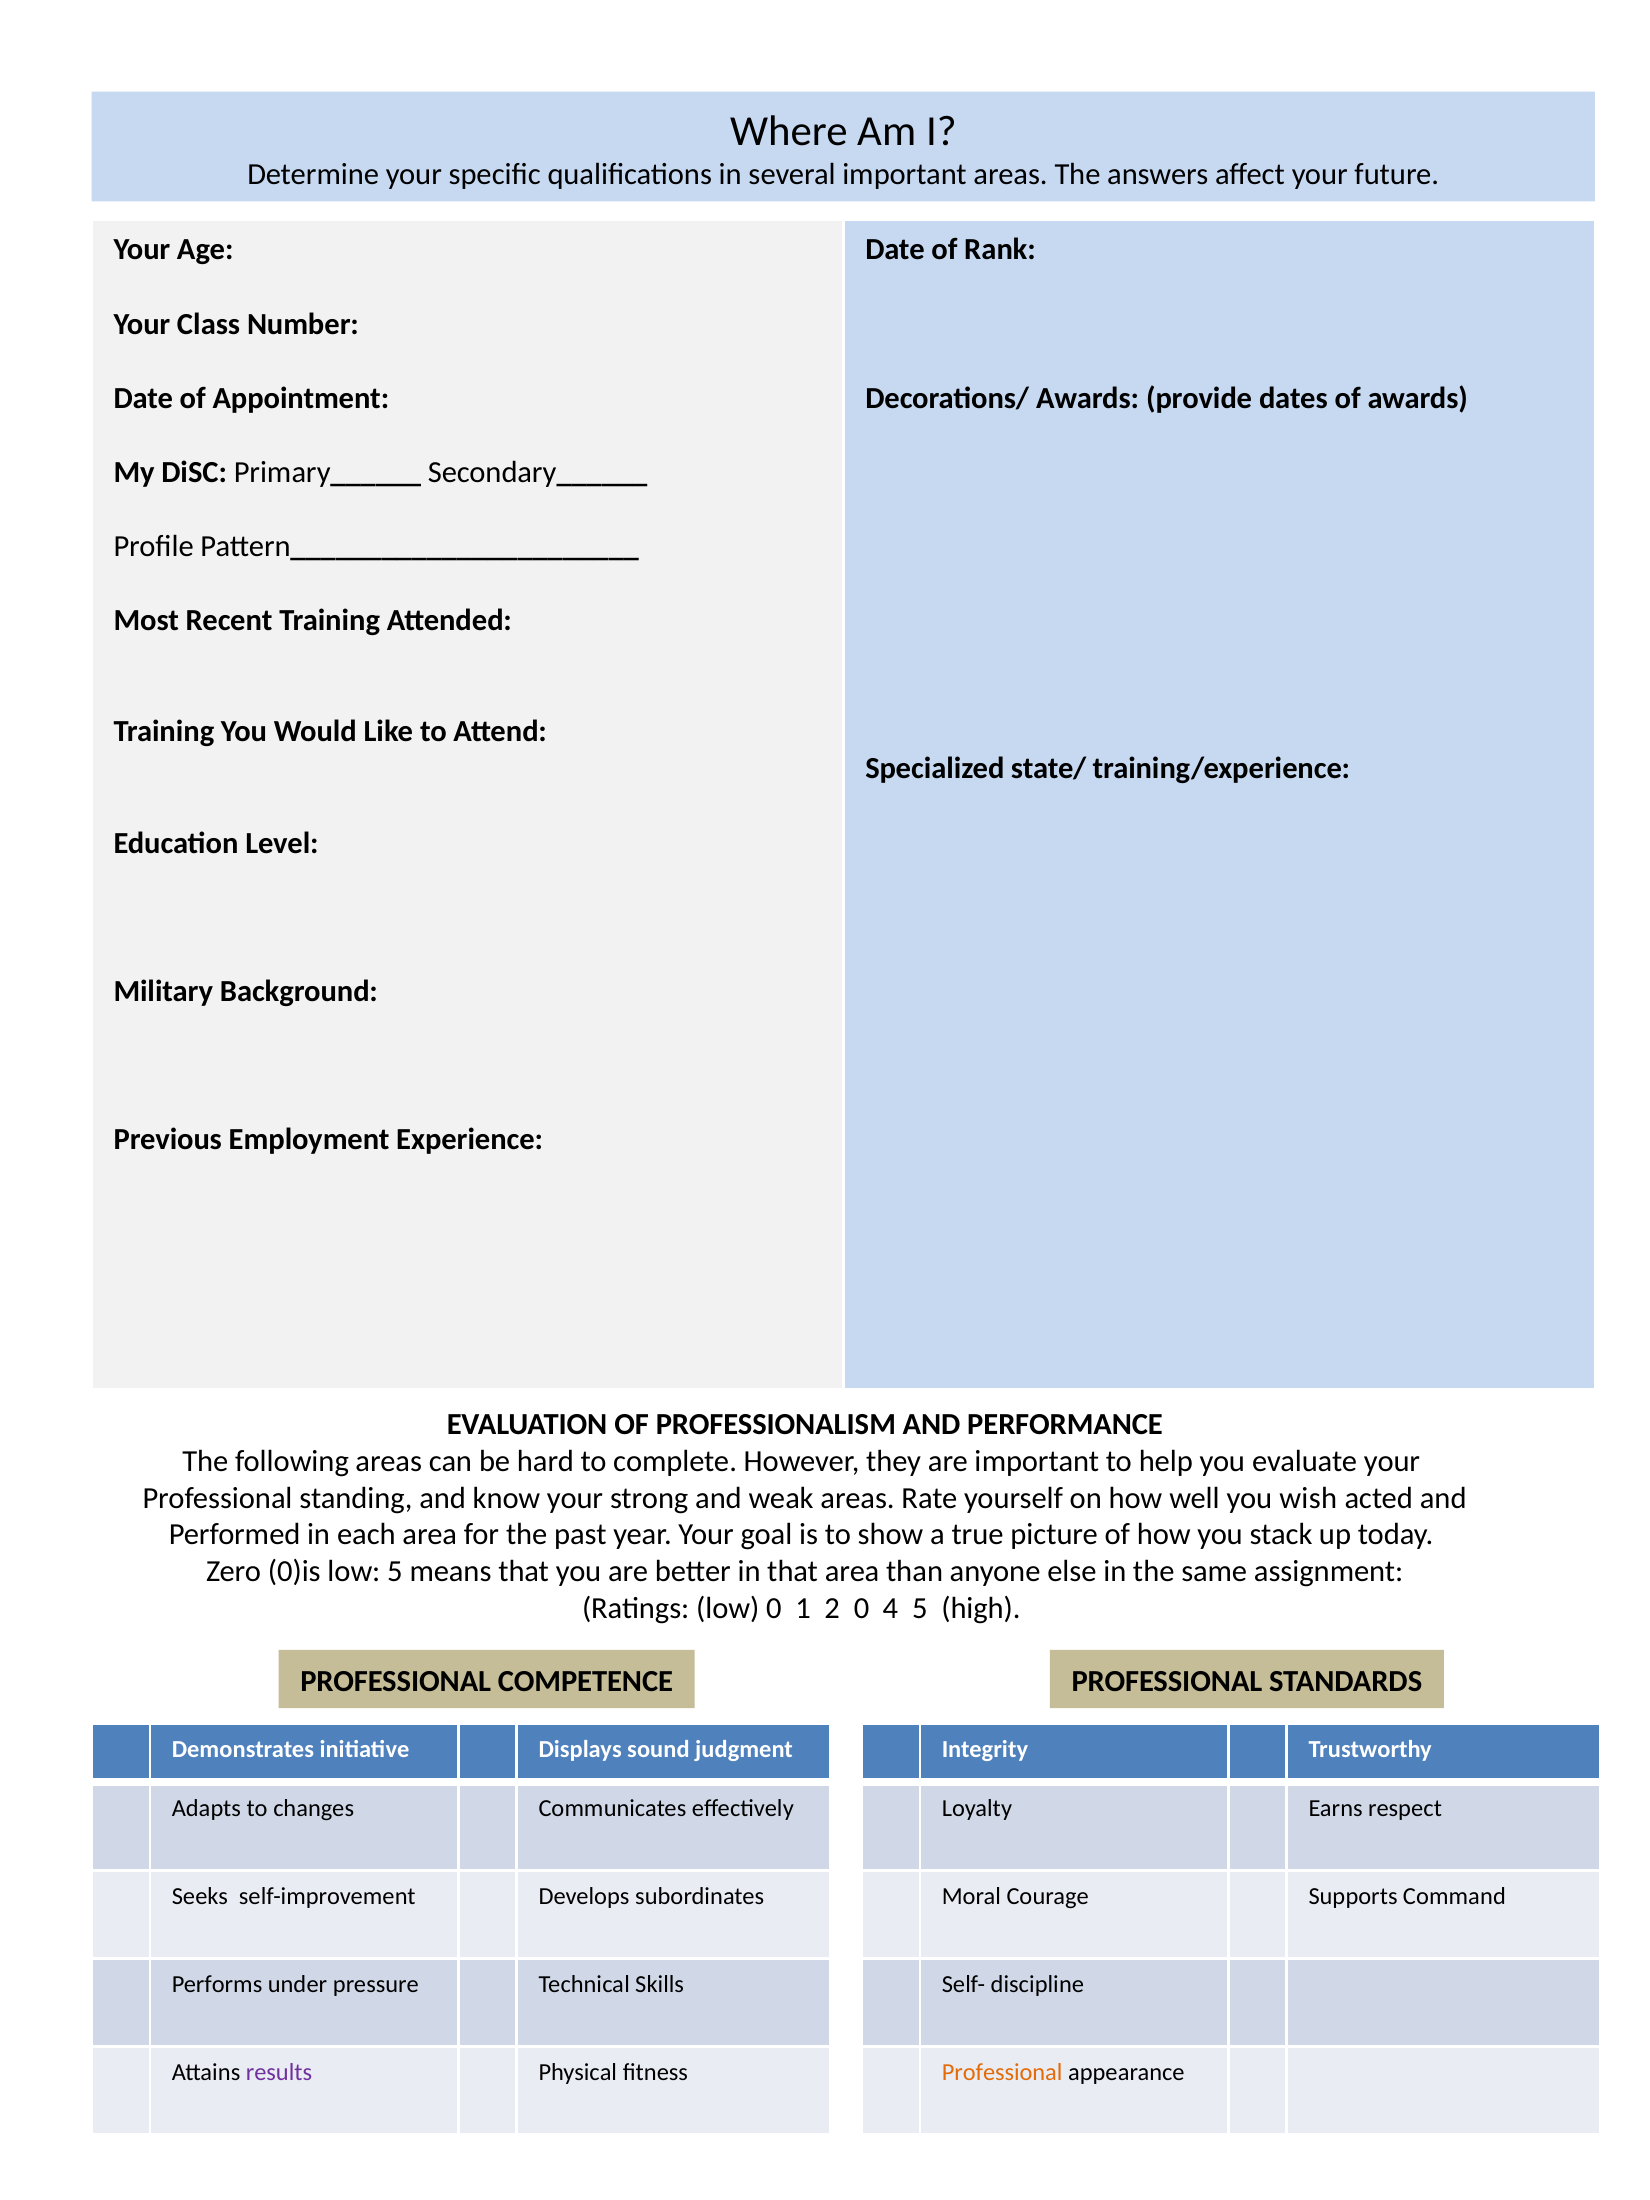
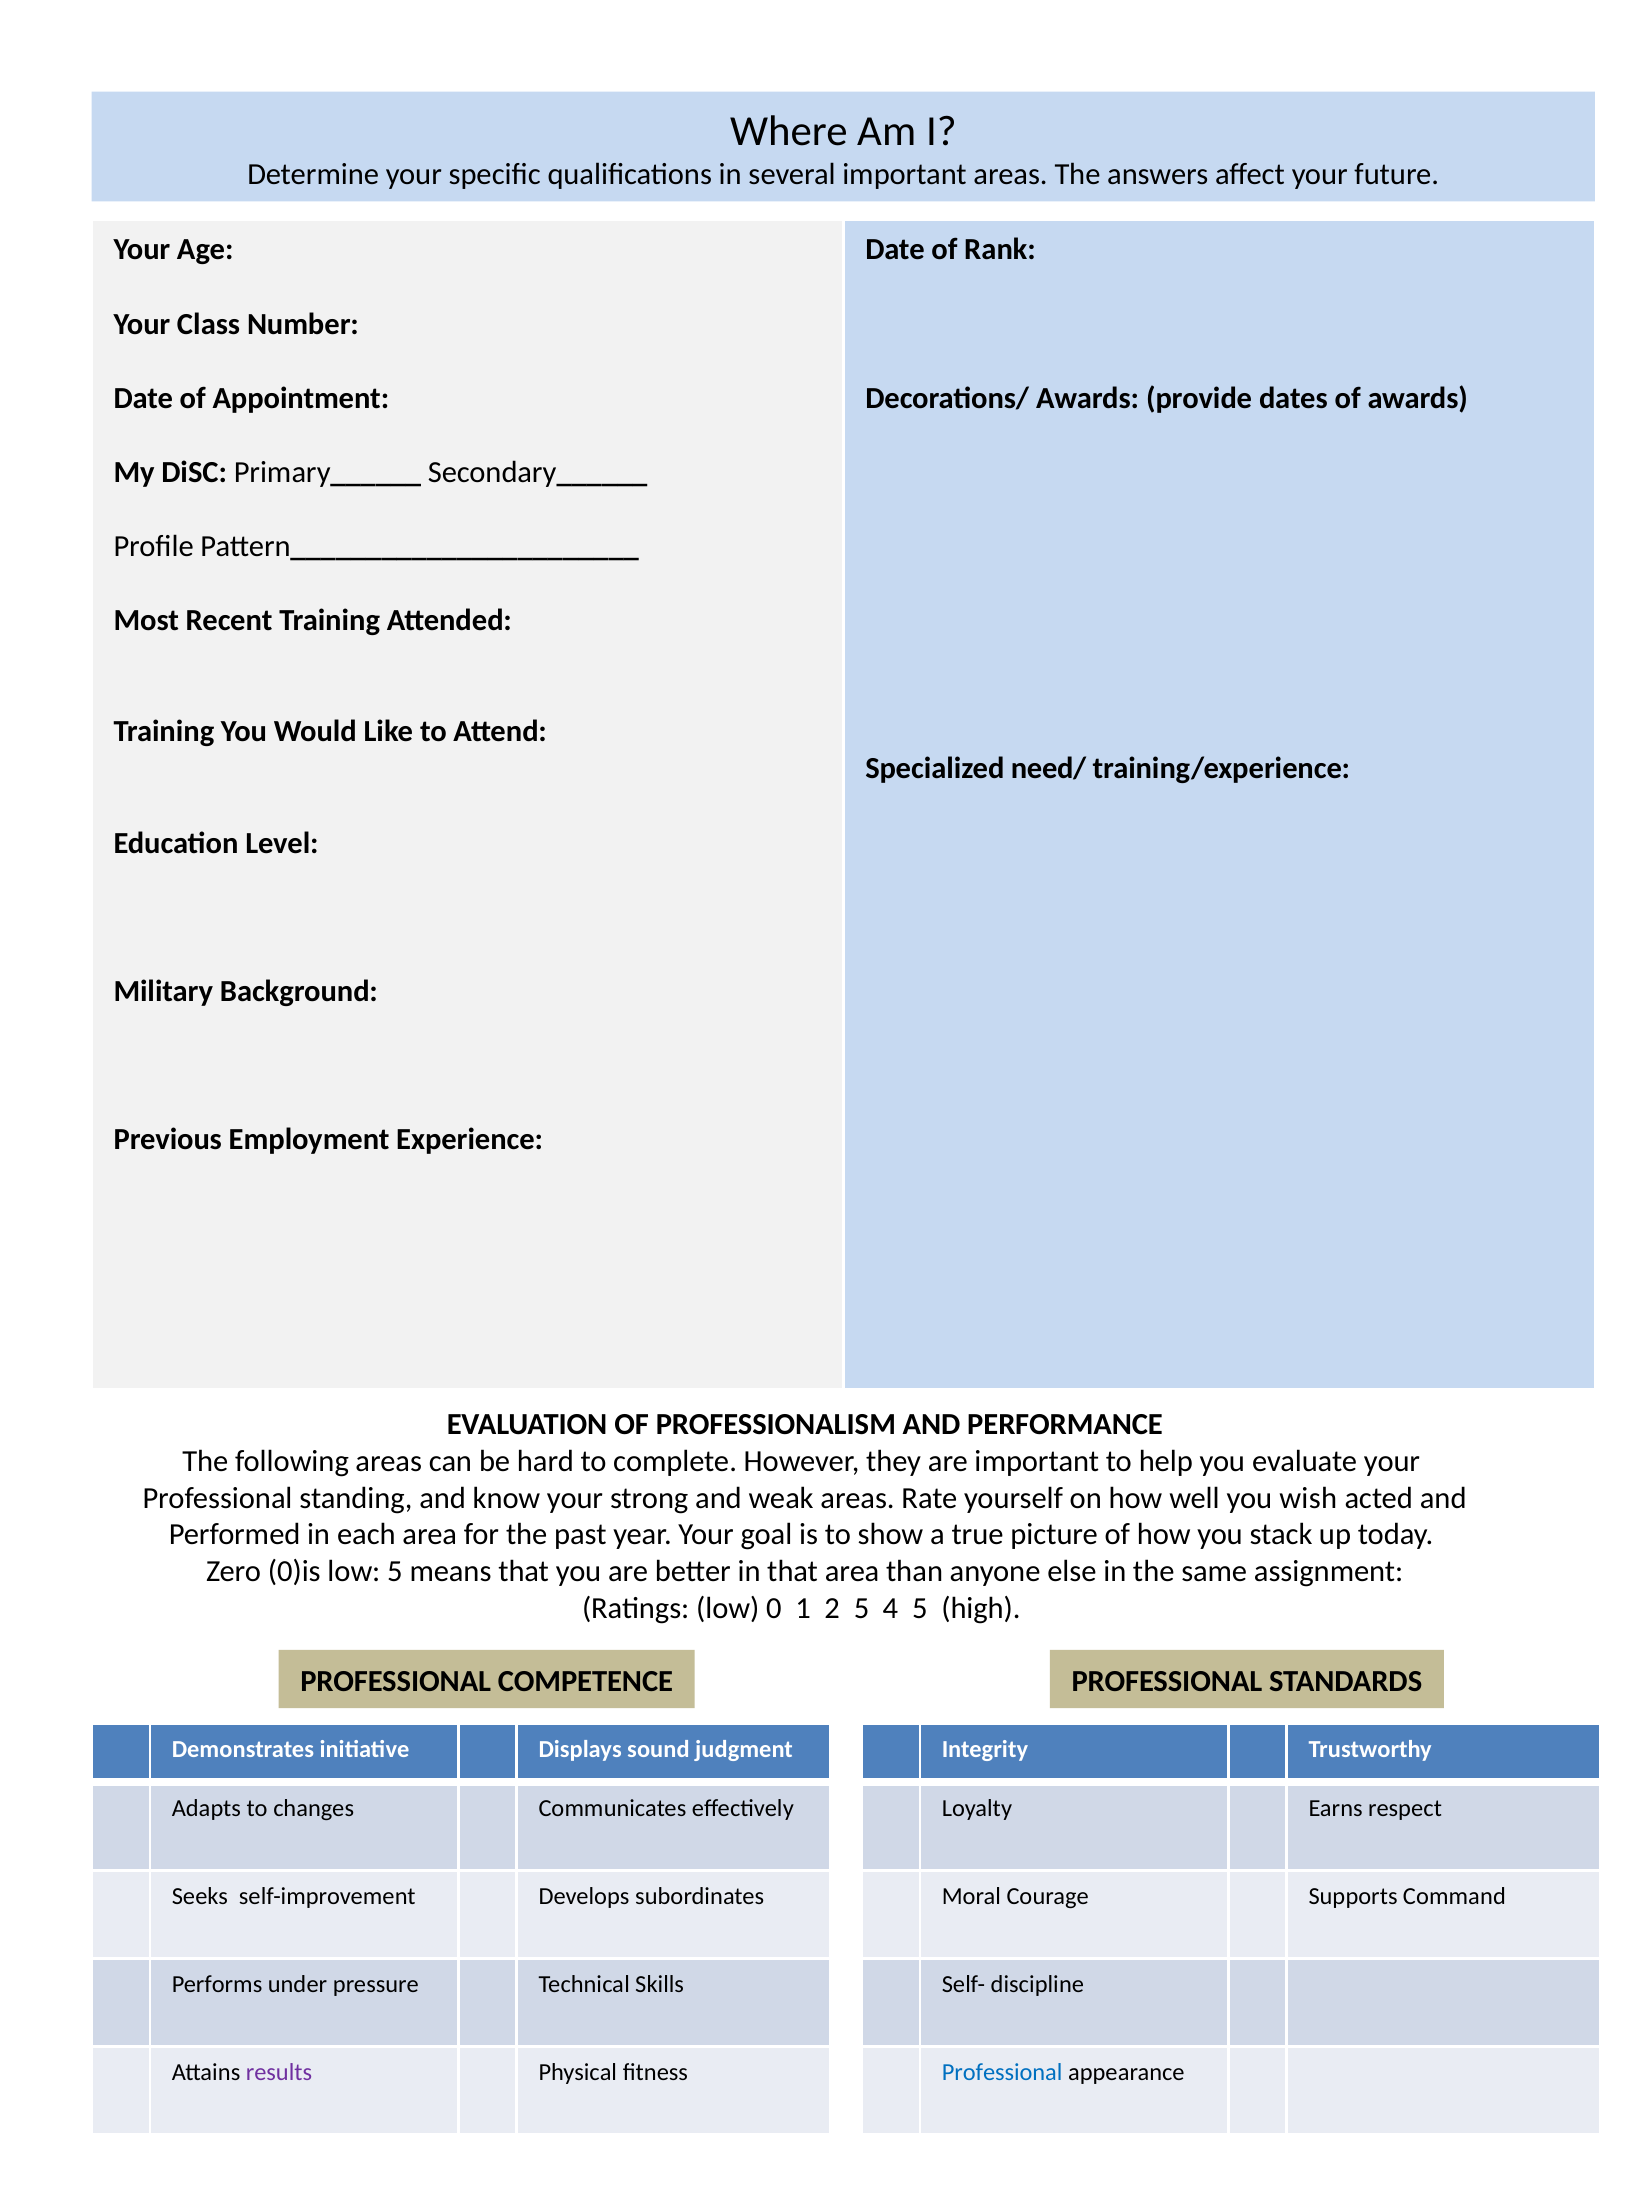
state/: state/ -> need/ (1049, 769)
2 0: 0 -> 5 (861, 1608)
Professional colour: orange -> blue (1002, 2073)
